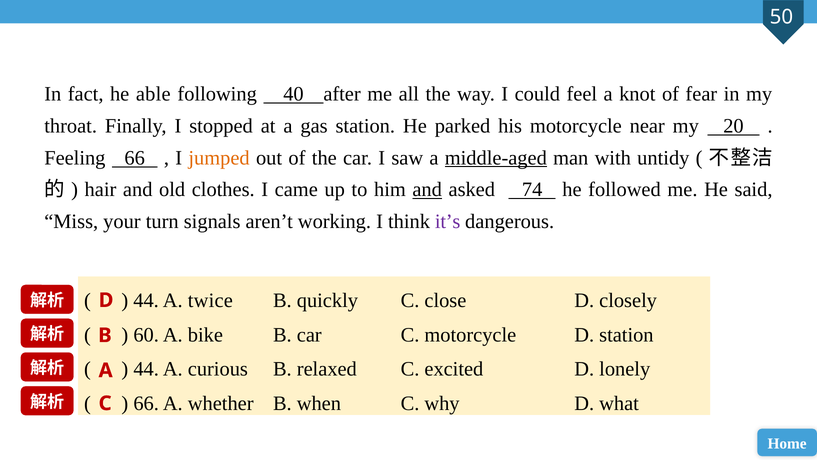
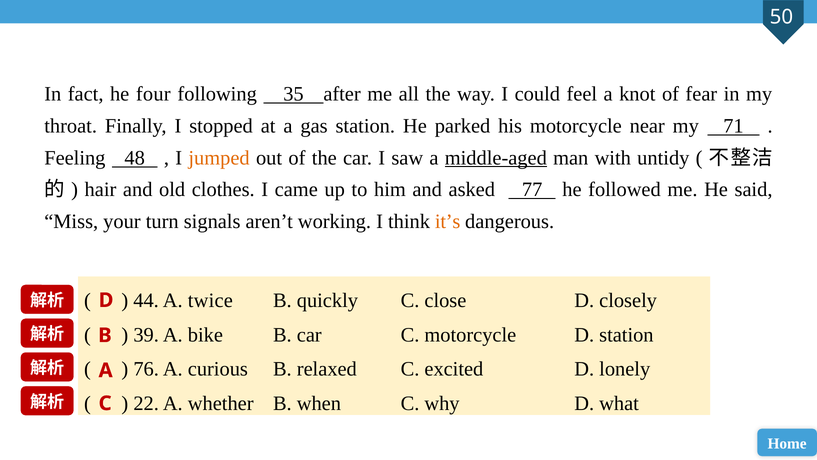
able: able -> four (153, 94)
40: 40 -> 35 (293, 94)
20: 20 -> 71 (733, 126)
Feeling 66: 66 -> 48 (135, 158)
and underline: present -> none (427, 189)
74: 74 -> 77 (532, 189)
it’s colour: purple -> orange (448, 221)
60: 60 -> 39 (146, 335)
44: 44 -> 76 (146, 369)
66: 66 -> 22 (146, 403)
